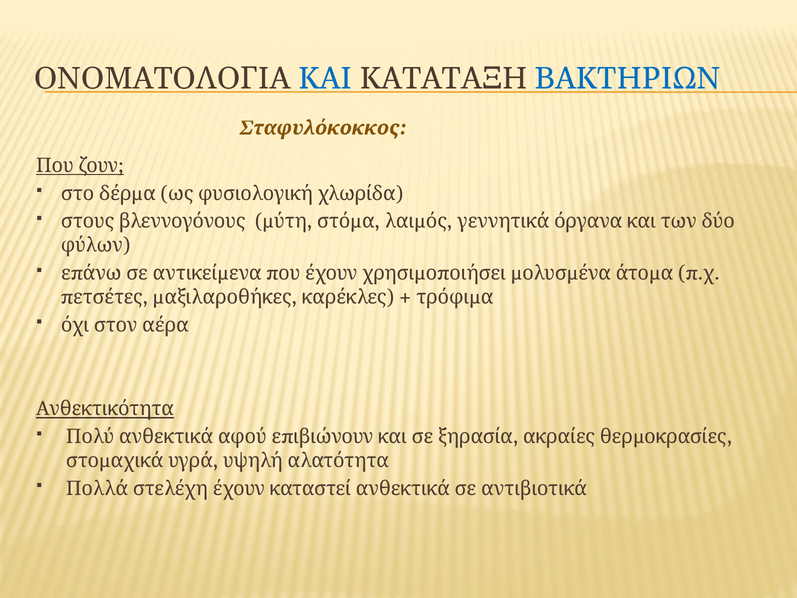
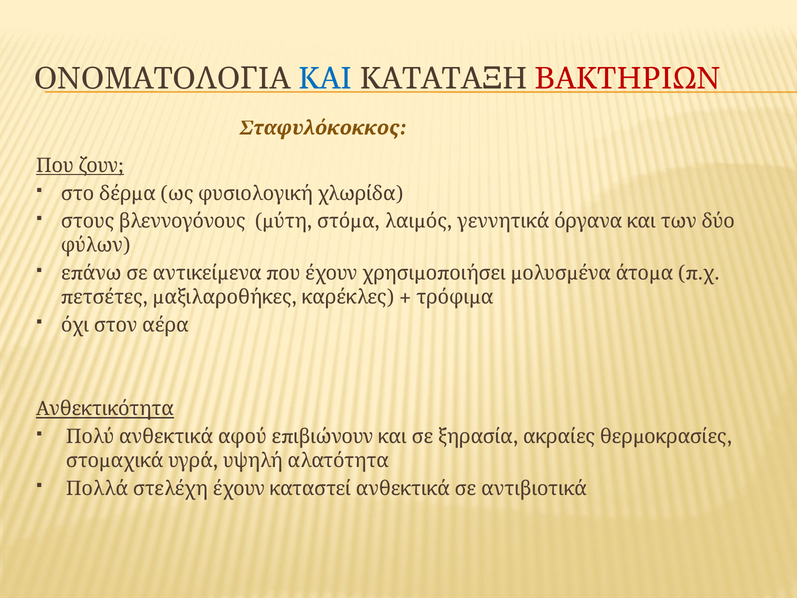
ΒΑΚΤΗΡΙΩΝ colour: blue -> red (628, 79)
